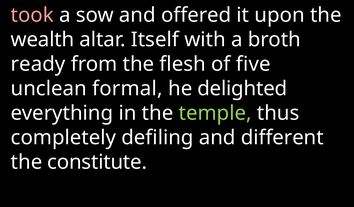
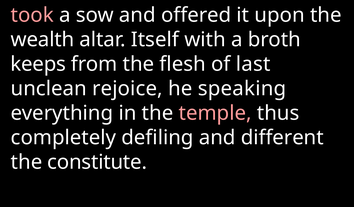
ready: ready -> keeps (38, 64)
five: five -> last (253, 64)
formal: formal -> rejoice (127, 89)
delighted: delighted -> speaking (242, 89)
temple colour: light green -> pink (215, 113)
